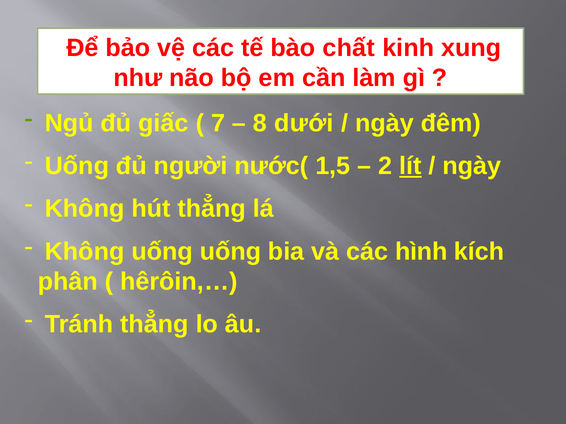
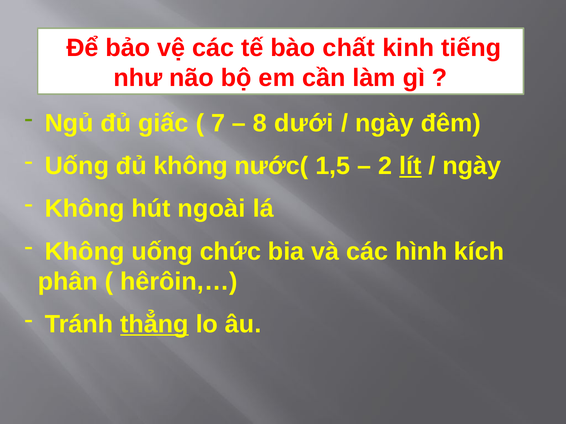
xung: xung -> tiếng (471, 48)
đủ người: người -> không (191, 166)
hút thẳng: thẳng -> ngoài (211, 209)
uống uống: uống -> chức (230, 252)
thẳng underline: none -> present (154, 325)
